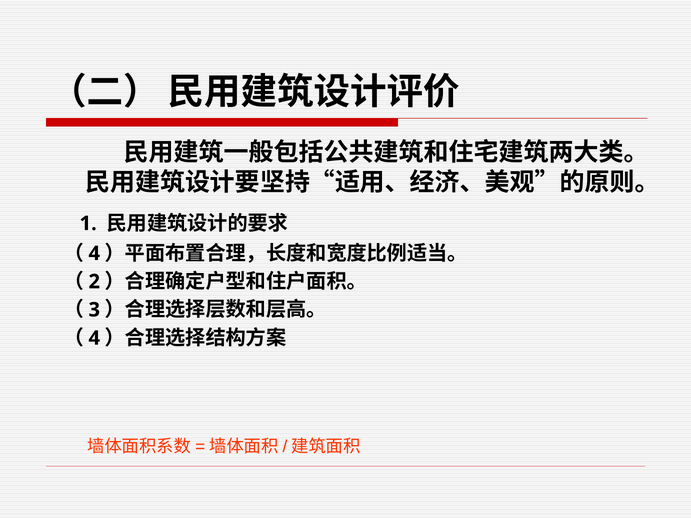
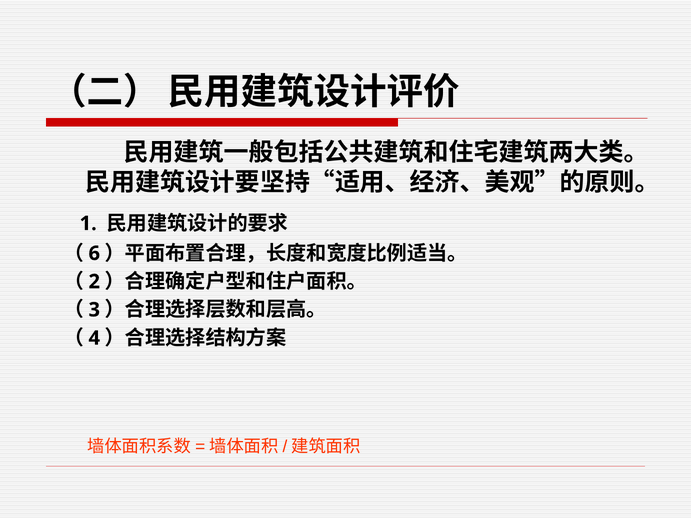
4: 4 -> 6 (94, 254)
